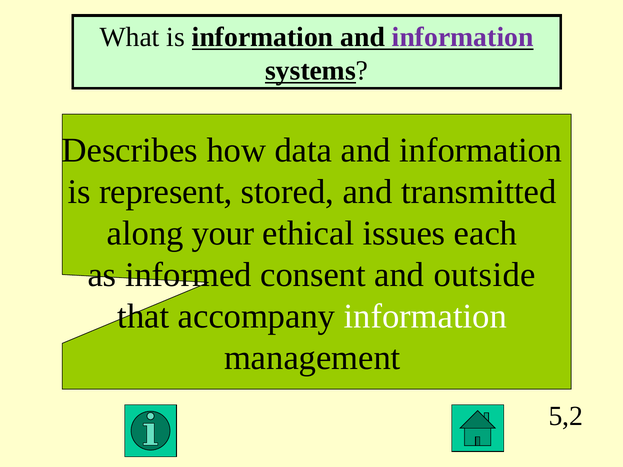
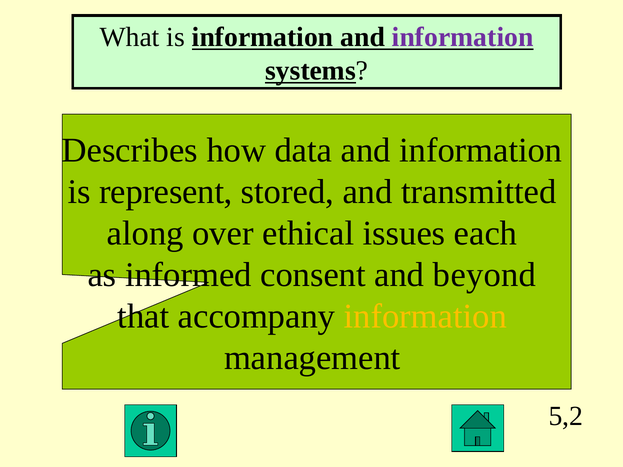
your: your -> over (223, 233)
outside: outside -> beyond (485, 275)
information colour: white -> yellow (425, 316)
